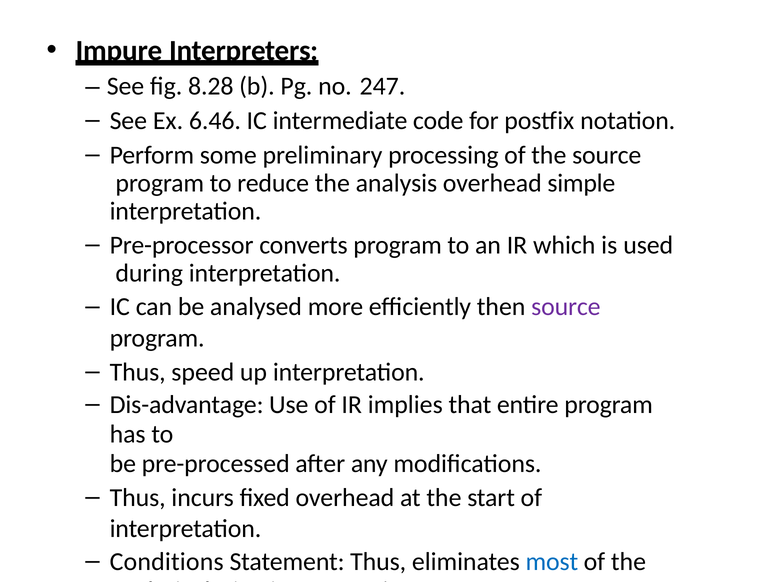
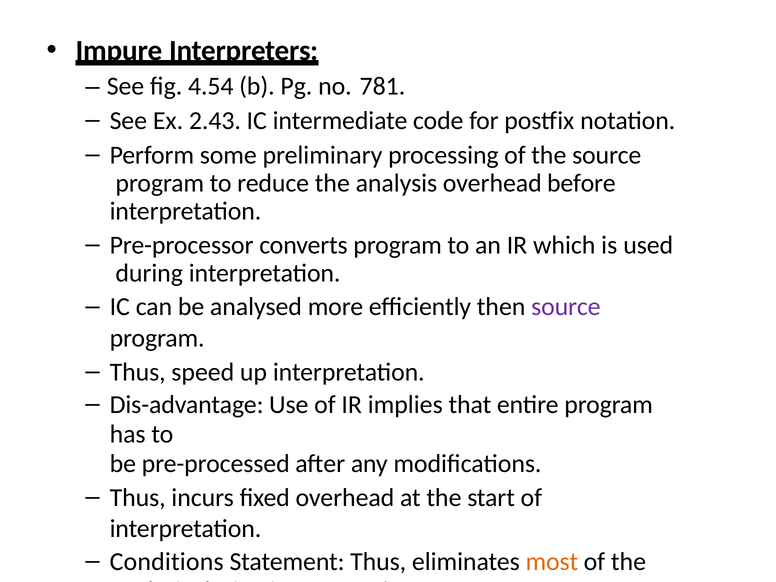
8.28: 8.28 -> 4.54 (211, 86)
247: 247 -> 781 (382, 86)
6.46: 6.46 -> 2.43 (215, 121)
simple: simple -> before (581, 183)
most colour: blue -> orange (552, 561)
